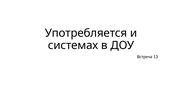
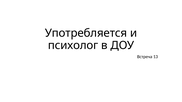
системах: системах -> психолог (73, 45)
